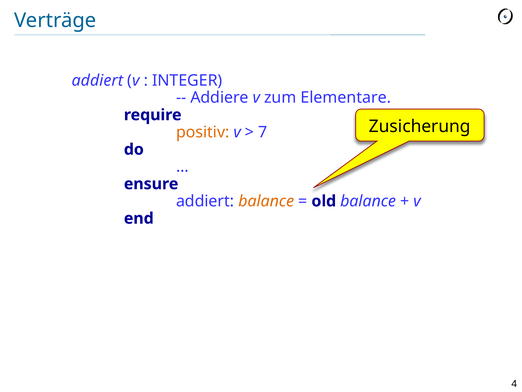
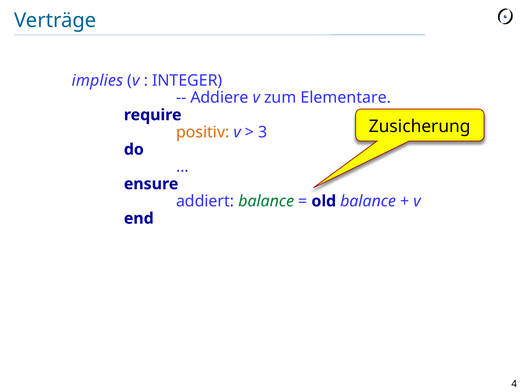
addiert: addiert -> implies (97, 80)
7: 7 -> 3 (263, 132)
balance colour: orange -> green (266, 201)
